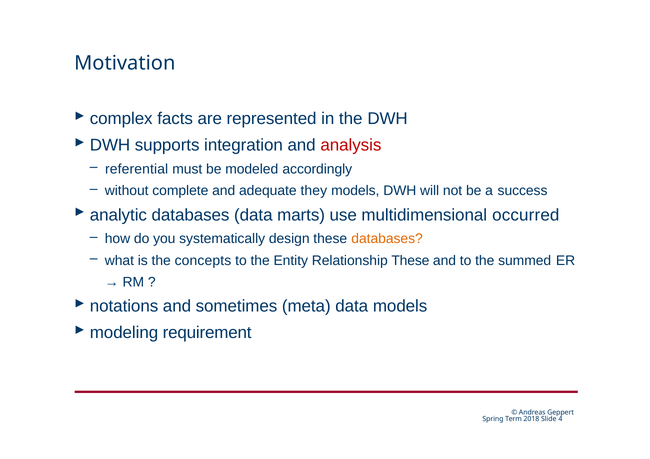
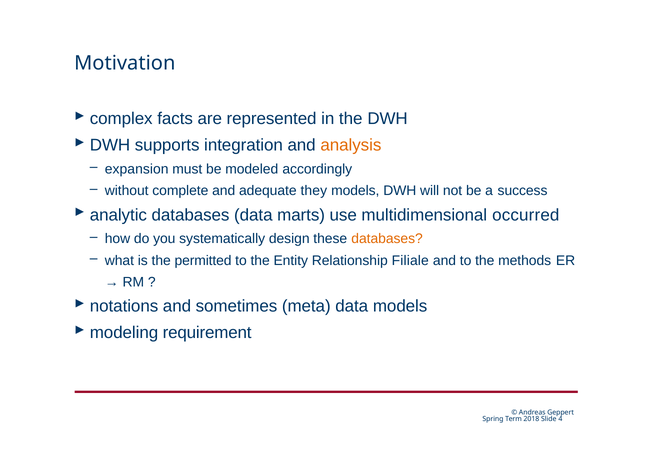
analysis colour: red -> orange (351, 145)
referential: referential -> expansion (137, 169)
concepts: concepts -> permitted (203, 261)
Relationship These: These -> Filiale (410, 261)
summed: summed -> methods (525, 261)
